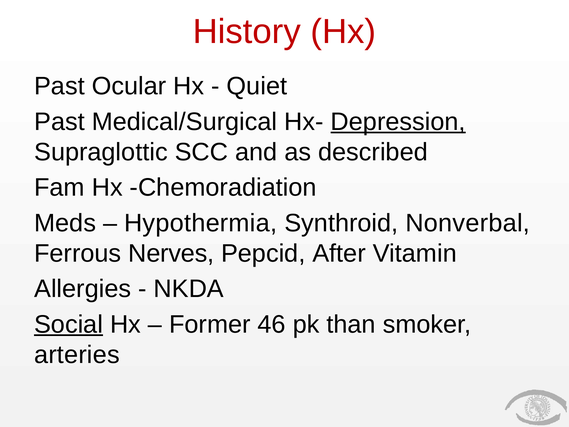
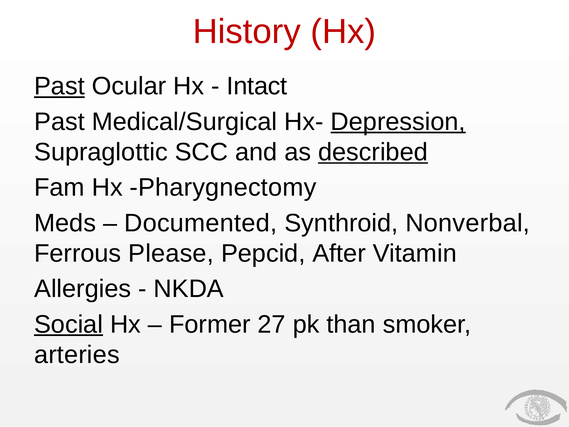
Past underline: none -> present (59, 86)
Quiet: Quiet -> Intact (257, 86)
described underline: none -> present (373, 152)
Chemoradiation: Chemoradiation -> Pharygnectomy (223, 187)
Hypothermia: Hypothermia -> Documented (201, 223)
Nerves: Nerves -> Please (171, 253)
46: 46 -> 27 (272, 324)
